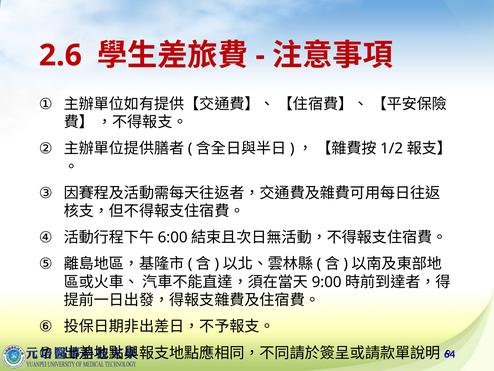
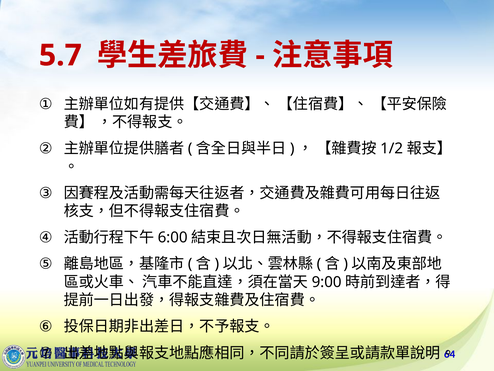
2.6: 2.6 -> 5.7 (60, 55)
